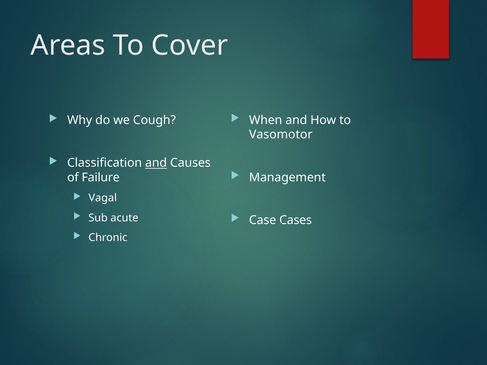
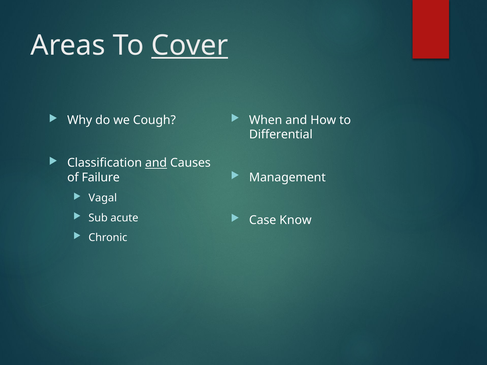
Cover underline: none -> present (190, 46)
Vasomotor: Vasomotor -> Differential (281, 135)
Cases: Cases -> Know (296, 220)
